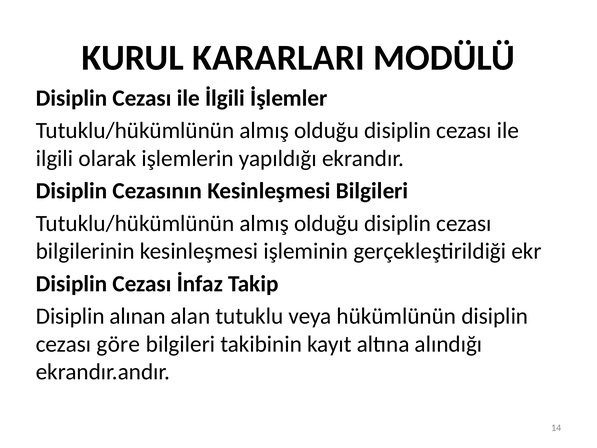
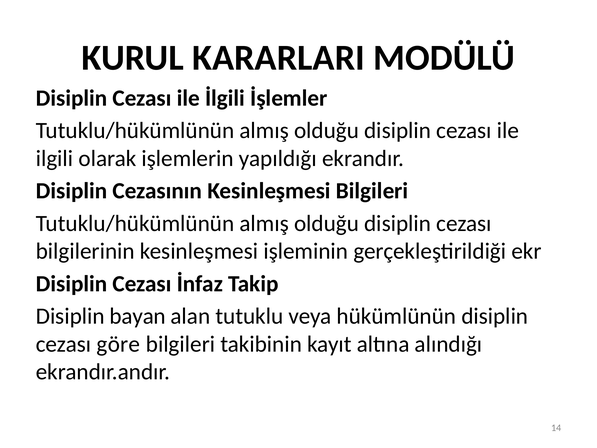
alınan: alınan -> bayan (138, 316)
